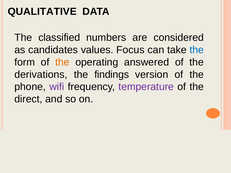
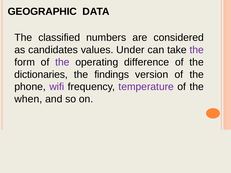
QUALITATIVE: QUALITATIVE -> GEOGRAPHIC (42, 12)
Focus: Focus -> Under (130, 50)
the colour: blue -> purple (197, 50)
the colour: orange -> purple (62, 62)
answered: answered -> difference (147, 62)
derivations: derivations -> dictionaries (41, 75)
direct: direct -> when (28, 99)
